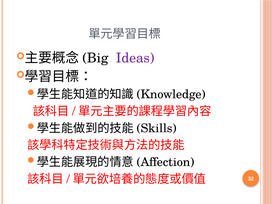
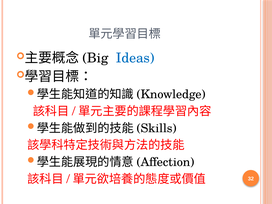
Ideas colour: purple -> blue (135, 58)
